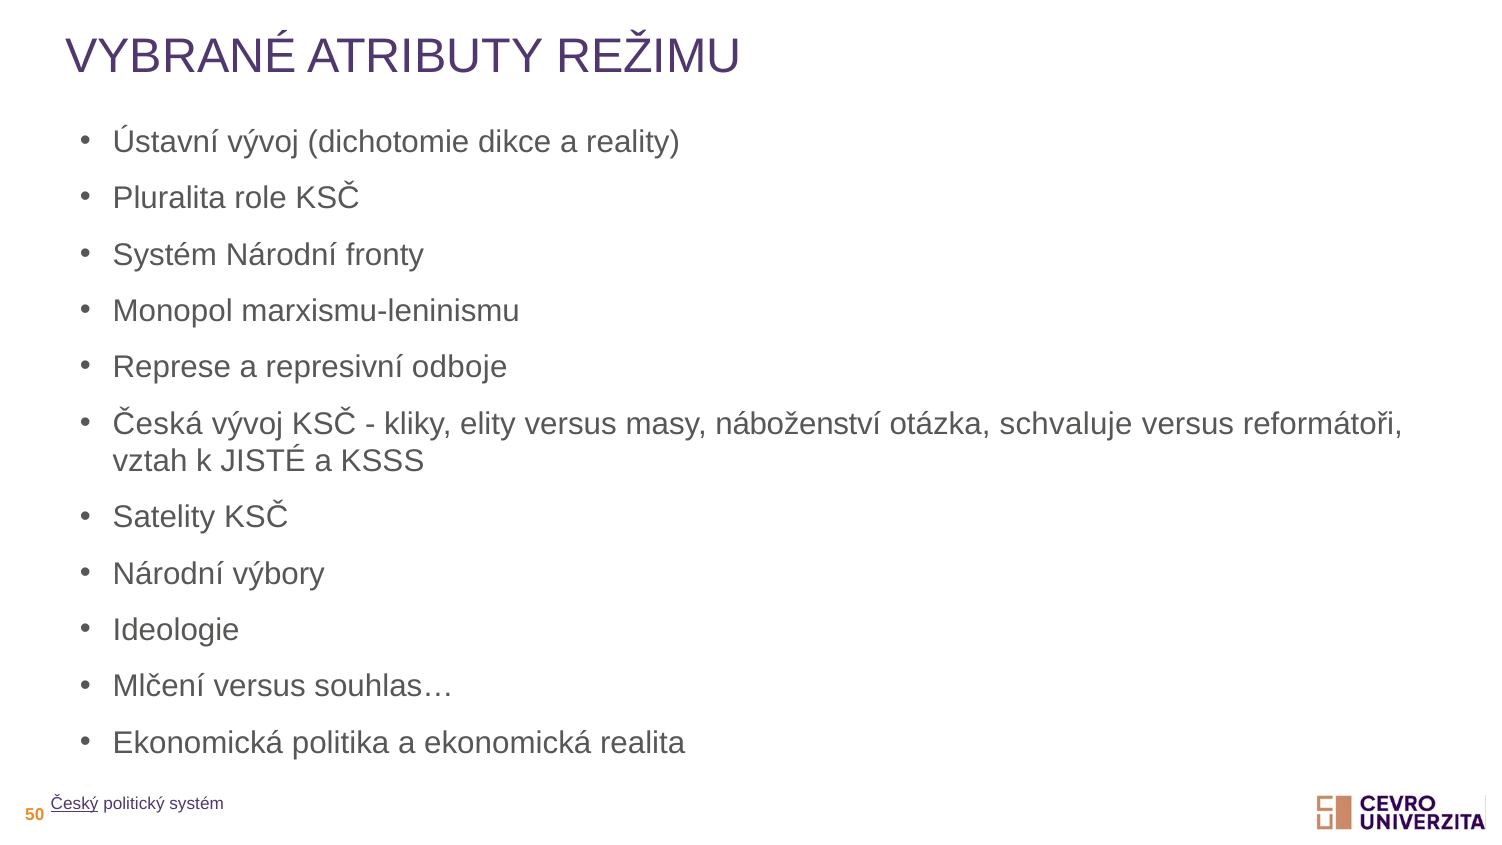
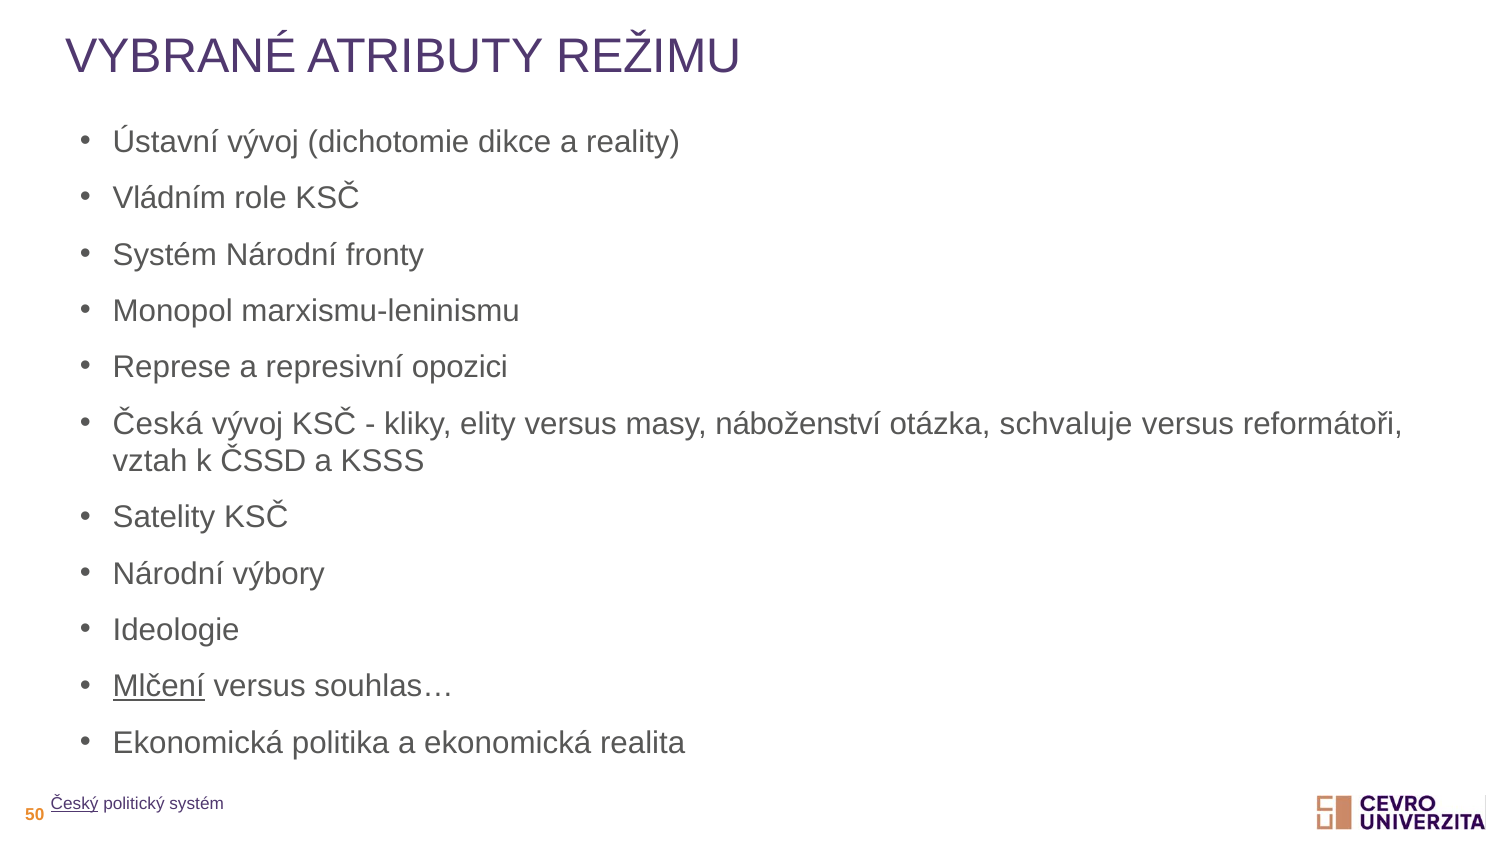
Pluralita: Pluralita -> Vládním (169, 198)
odboje: odboje -> opozici (460, 367)
JISTÉ: JISTÉ -> ČSSD (263, 461)
Mlčení underline: none -> present (159, 686)
